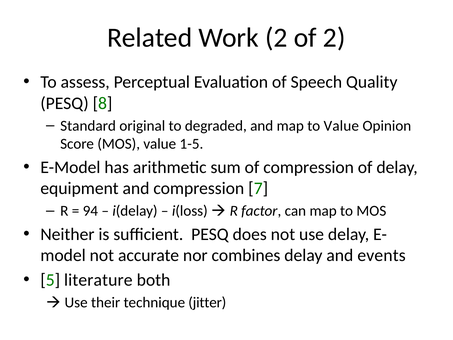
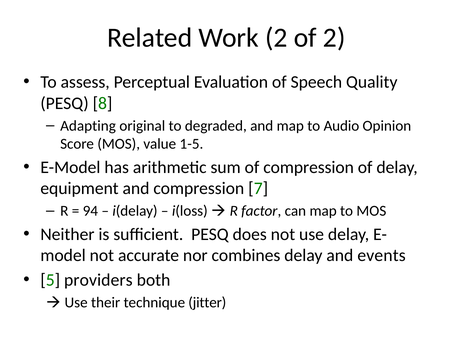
Standard: Standard -> Adapting (88, 126)
to Value: Value -> Audio (341, 126)
literature: literature -> providers (98, 280)
